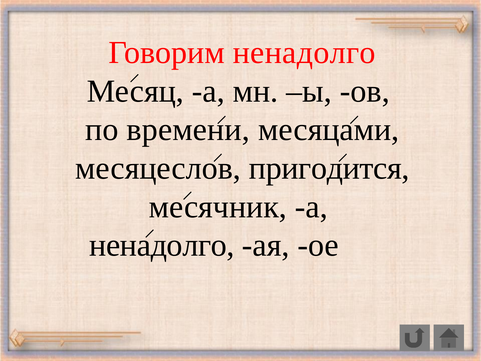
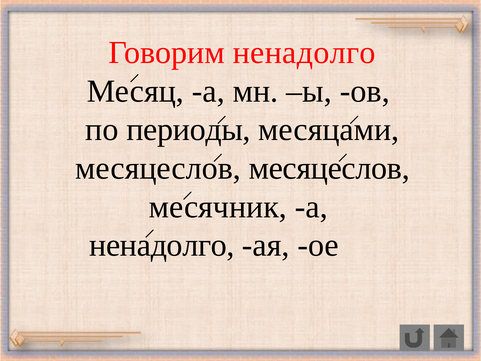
времени: времени -> периоды (188, 130)
месяцеслов пригодится: пригодится -> месяцеслов (329, 168)
